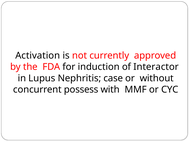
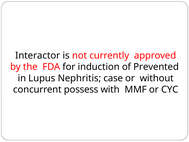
Activation: Activation -> Interactor (38, 55)
Interactor: Interactor -> Prevented (156, 67)
